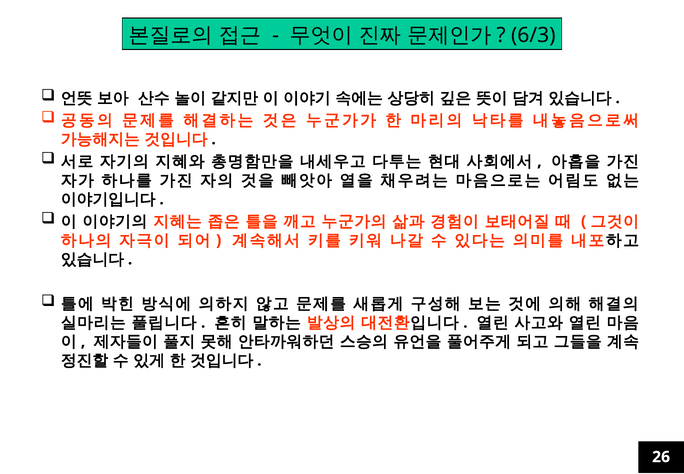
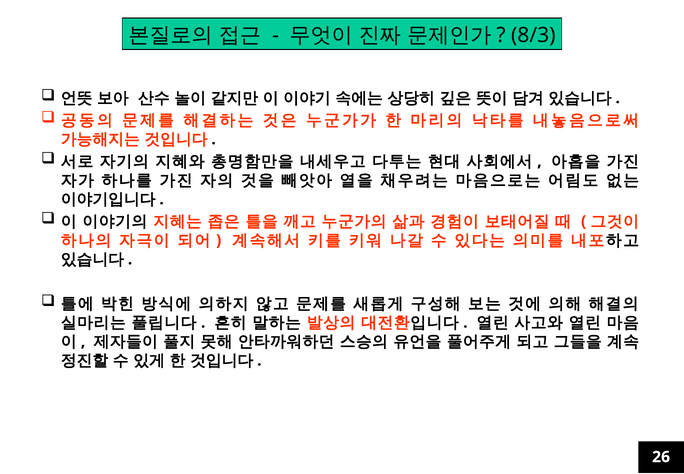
6/3: 6/3 -> 8/3 (533, 35)
